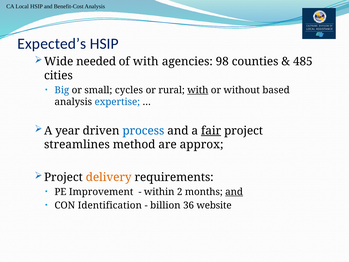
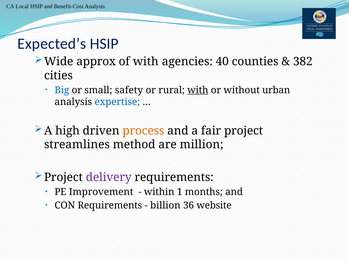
needed: needed -> approx (96, 62)
98: 98 -> 40 (222, 62)
485: 485 -> 382 (303, 62)
cycles: cycles -> safety (129, 90)
based: based -> urban (276, 90)
year: year -> high (68, 131)
process colour: blue -> orange (143, 131)
fair underline: present -> none (211, 131)
approx: approx -> million (202, 144)
delivery colour: orange -> purple (109, 177)
2: 2 -> 1 (180, 192)
and underline: present -> none (234, 192)
CON Identification: Identification -> Requirements (110, 205)
